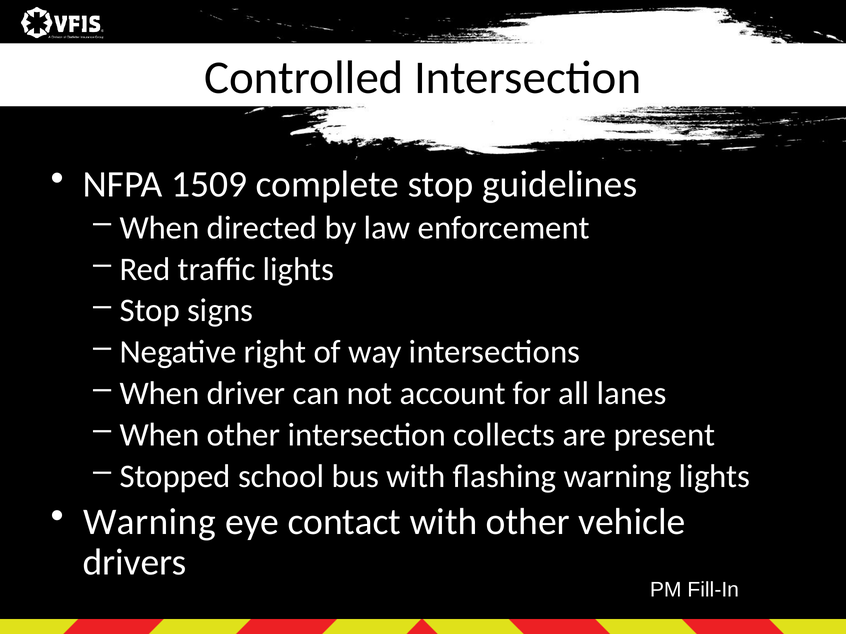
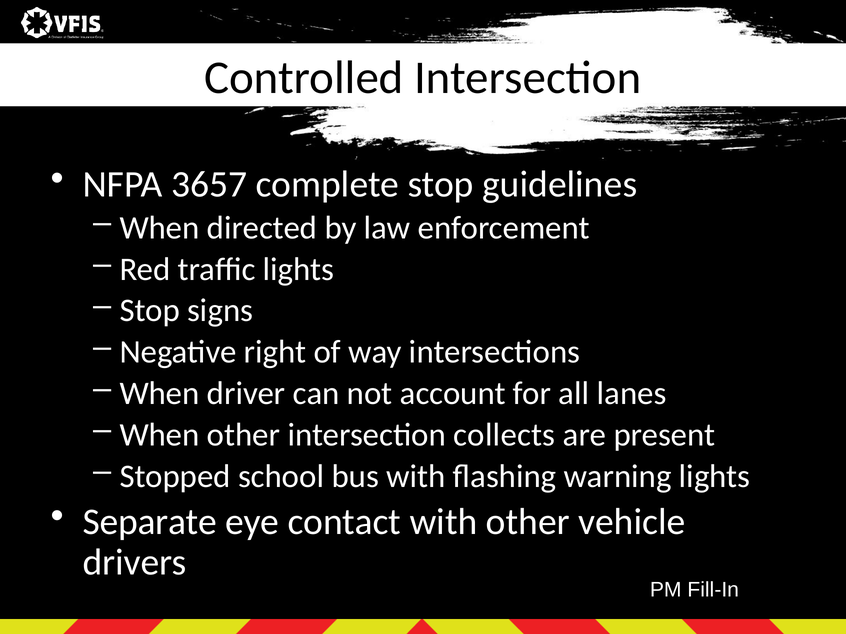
1509: 1509 -> 3657 (209, 185)
Warning: Warning -> Separate (150, 522)
